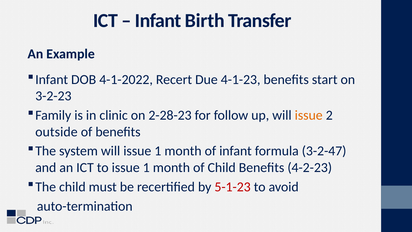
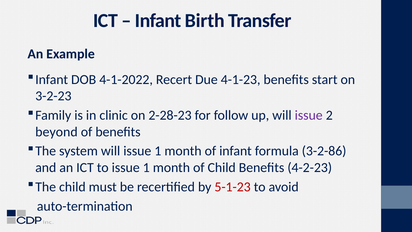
issue colour: orange -> purple (309, 115)
outside: outside -> beyond (56, 132)
3-2-47: 3-2-47 -> 3-2-86 (324, 151)
